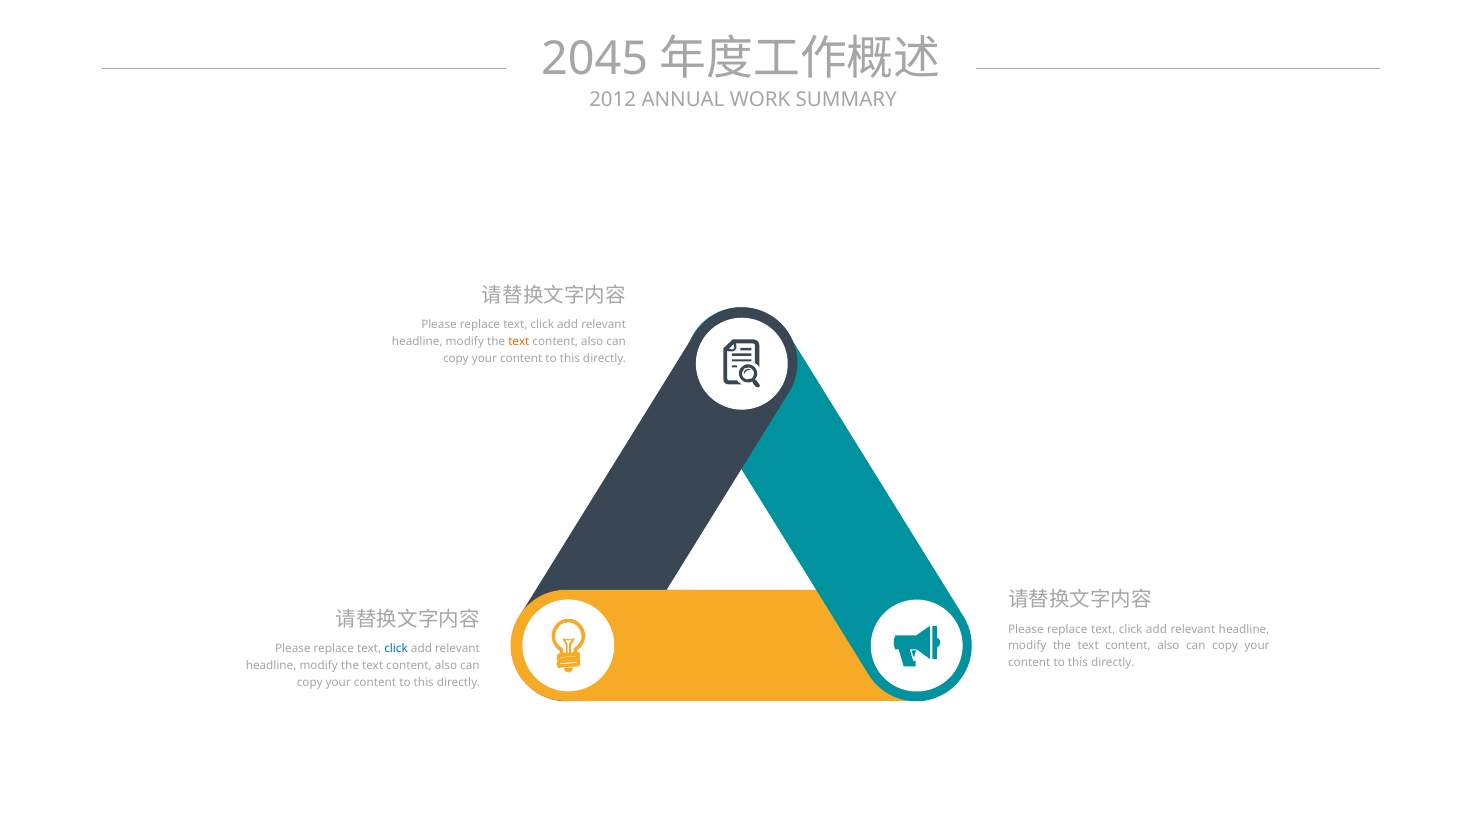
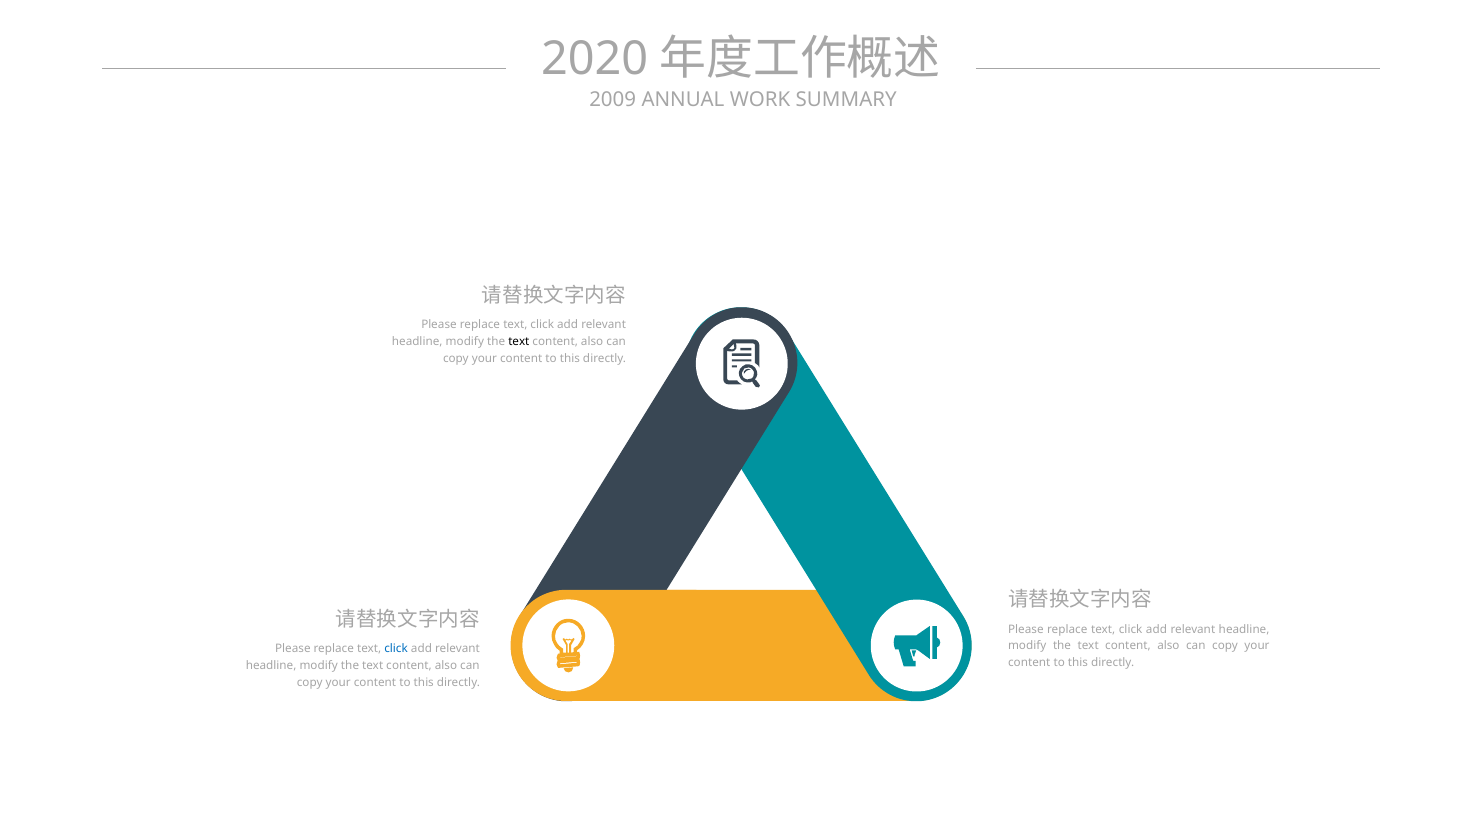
2045: 2045 -> 2020 (595, 59)
2012: 2012 -> 2009 (613, 100)
text colour: orange -> black (519, 341)
